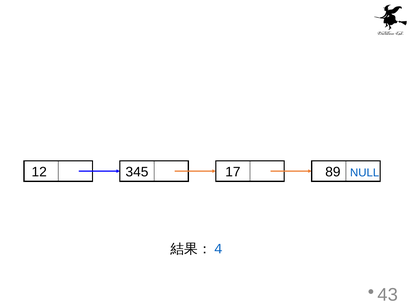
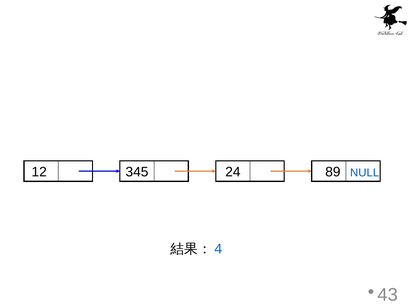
17: 17 -> 24 (233, 172)
